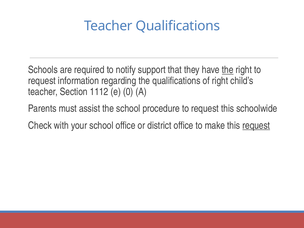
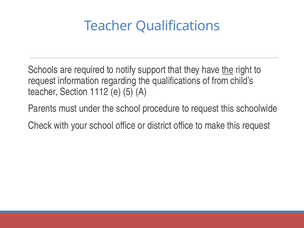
of right: right -> from (220, 81)
0: 0 -> 5 (128, 92)
assist: assist -> under (90, 109)
request underline: present -> none (256, 125)
